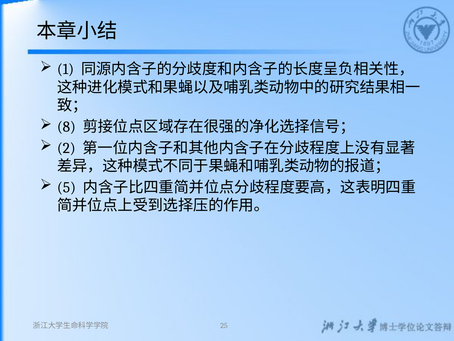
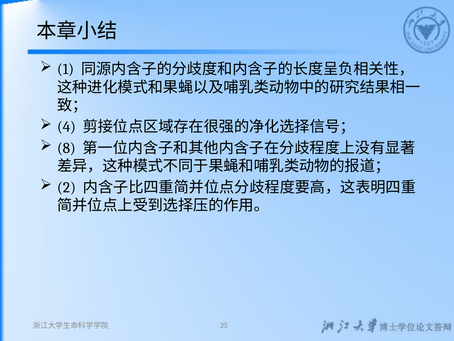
8: 8 -> 4 (66, 127)
2: 2 -> 8 (66, 148)
5: 5 -> 2 (66, 187)
